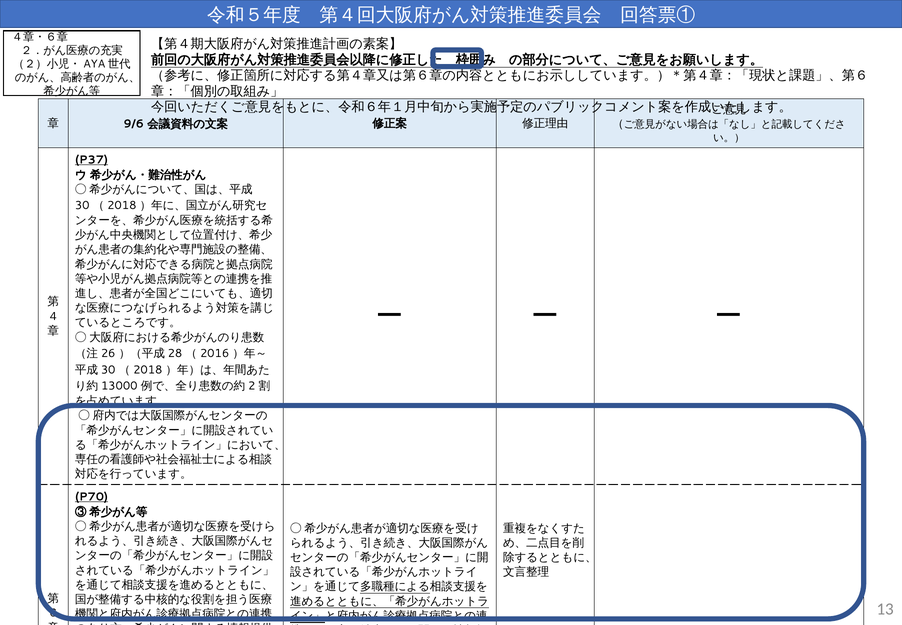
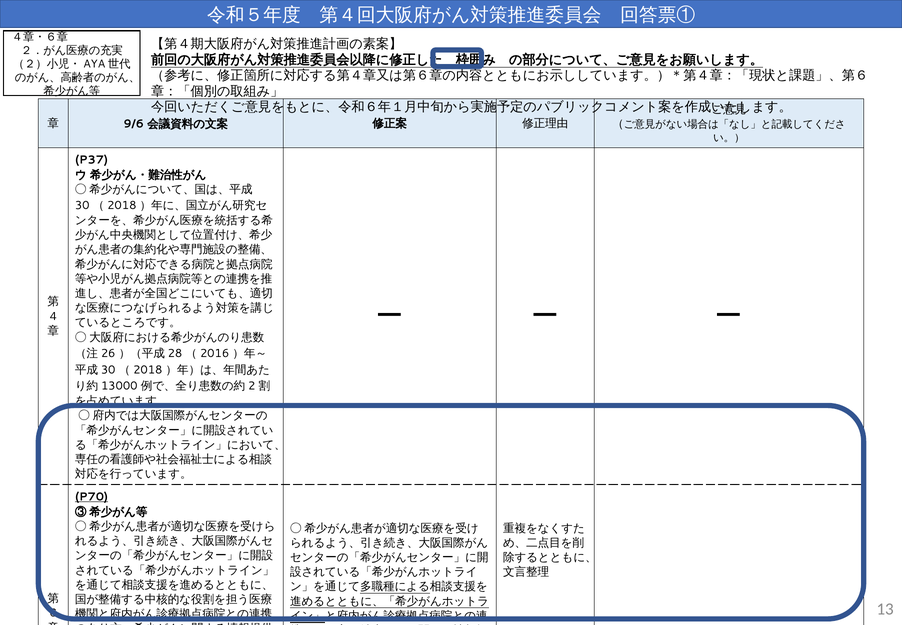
P37 underline: present -> none (92, 160)
